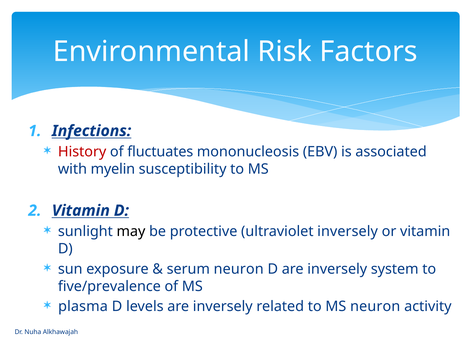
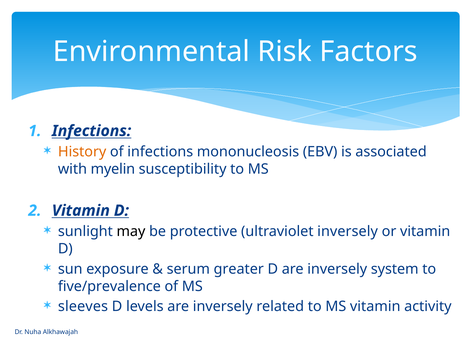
History colour: red -> orange (82, 151)
of fluctuates: fluctuates -> infections (160, 151)
serum neuron: neuron -> greater (239, 268)
plasma: plasma -> sleeves (83, 306)
MS neuron: neuron -> vitamin (375, 306)
